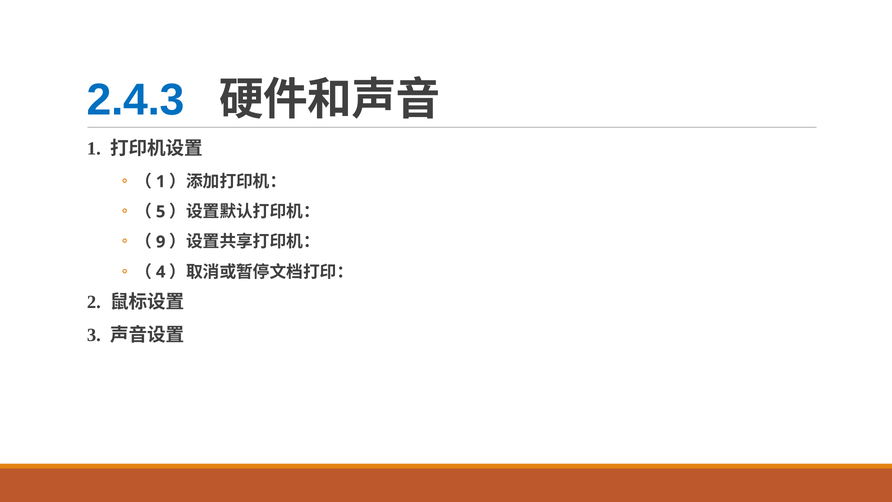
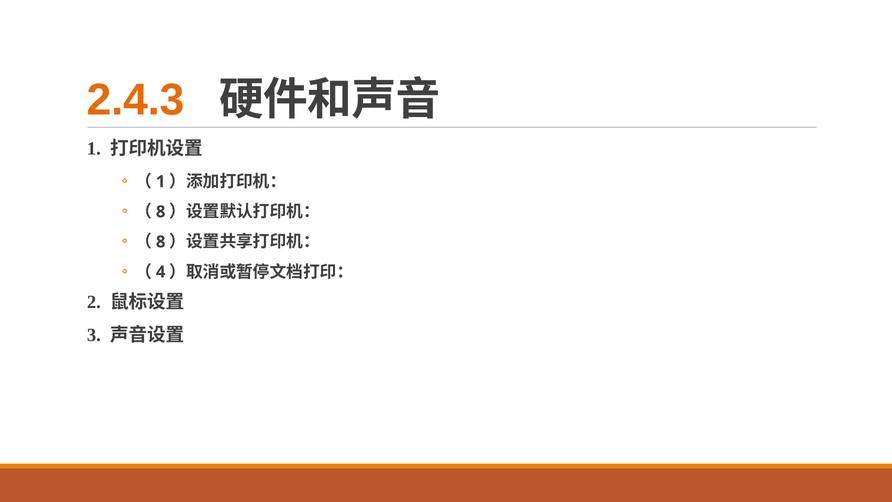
2.4.3 colour: blue -> orange (136, 100)
5: 5 -> 8 (161, 212)
9: 9 -> 8 (161, 242)
